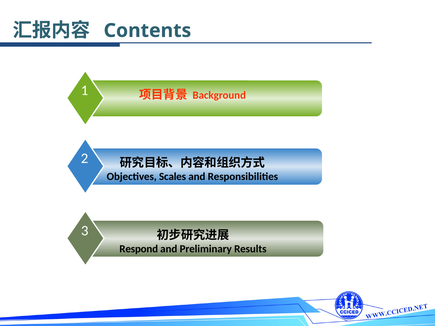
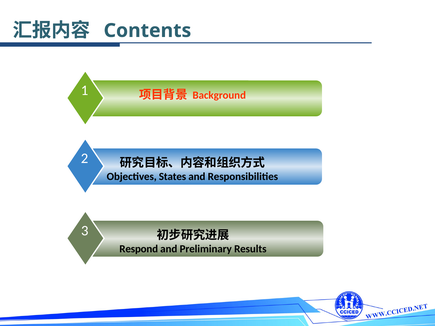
Scales: Scales -> States (173, 177)
